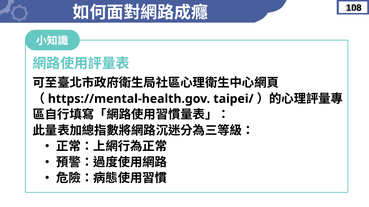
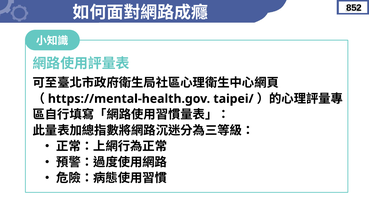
108: 108 -> 852 (354, 8)
